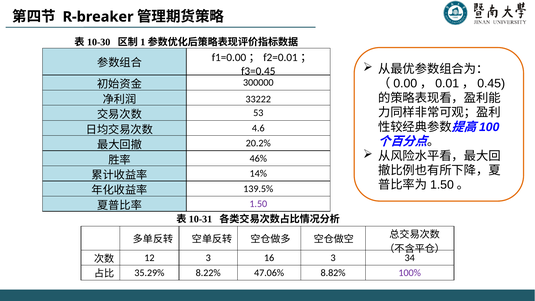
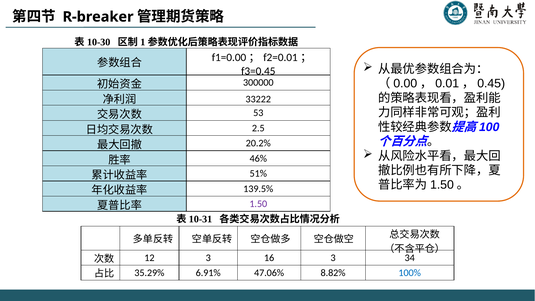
4.6: 4.6 -> 2.5 (258, 128)
14%: 14% -> 51% (258, 174)
8.22%: 8.22% -> 6.91% (208, 273)
100% colour: purple -> blue (410, 273)
